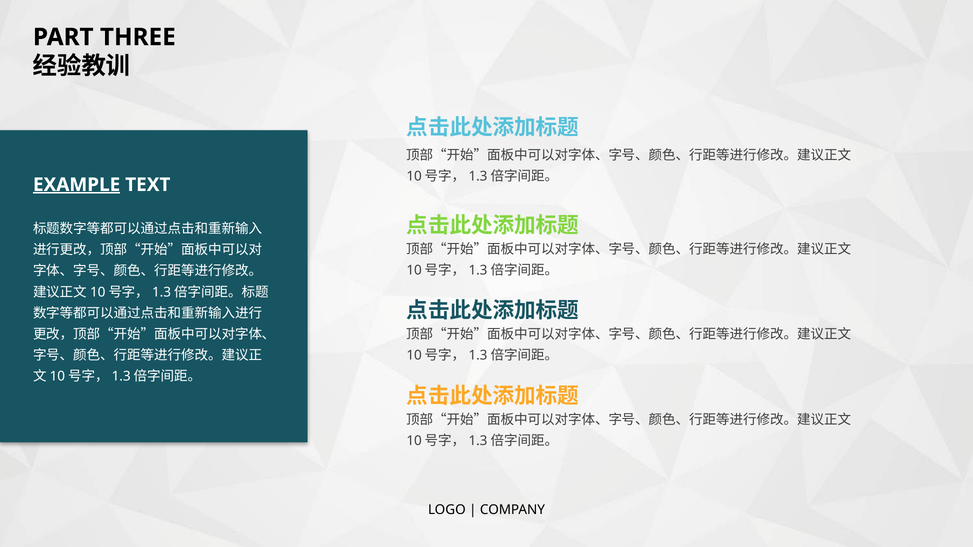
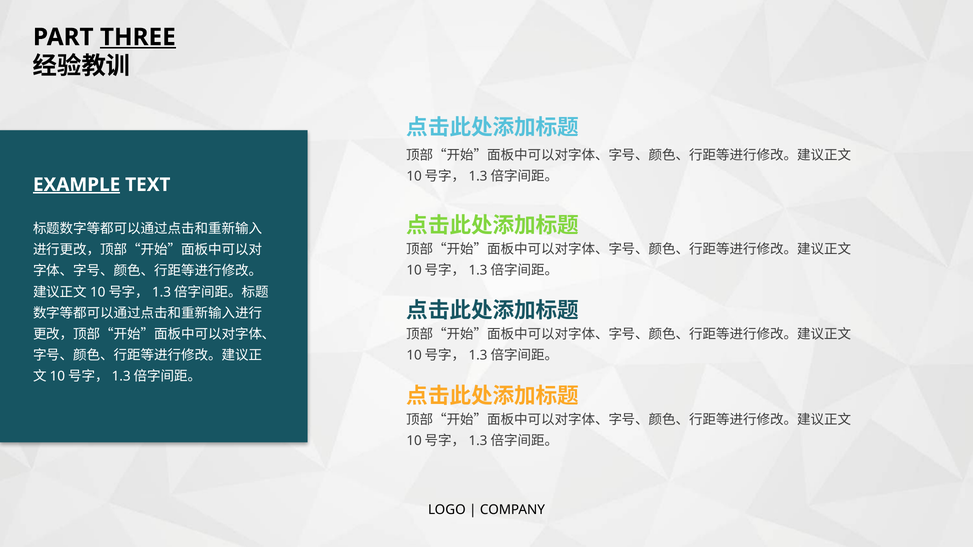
THREE underline: none -> present (138, 37)
